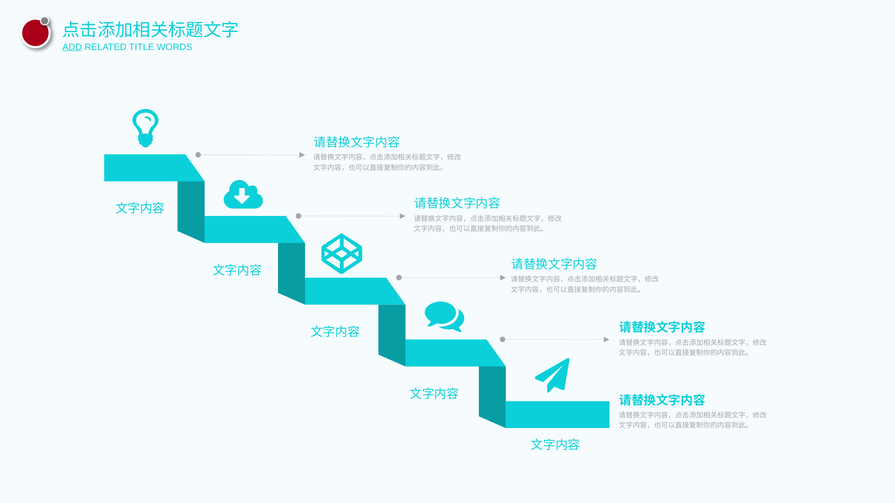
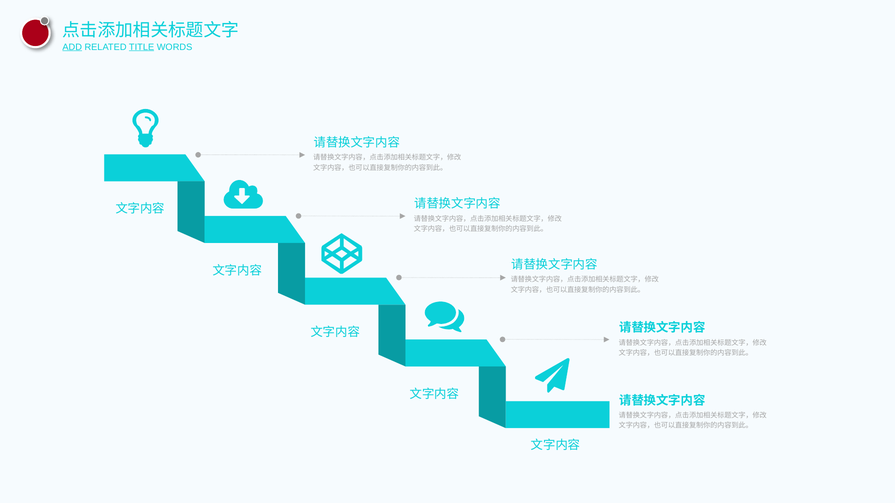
TITLE underline: none -> present (142, 47)
